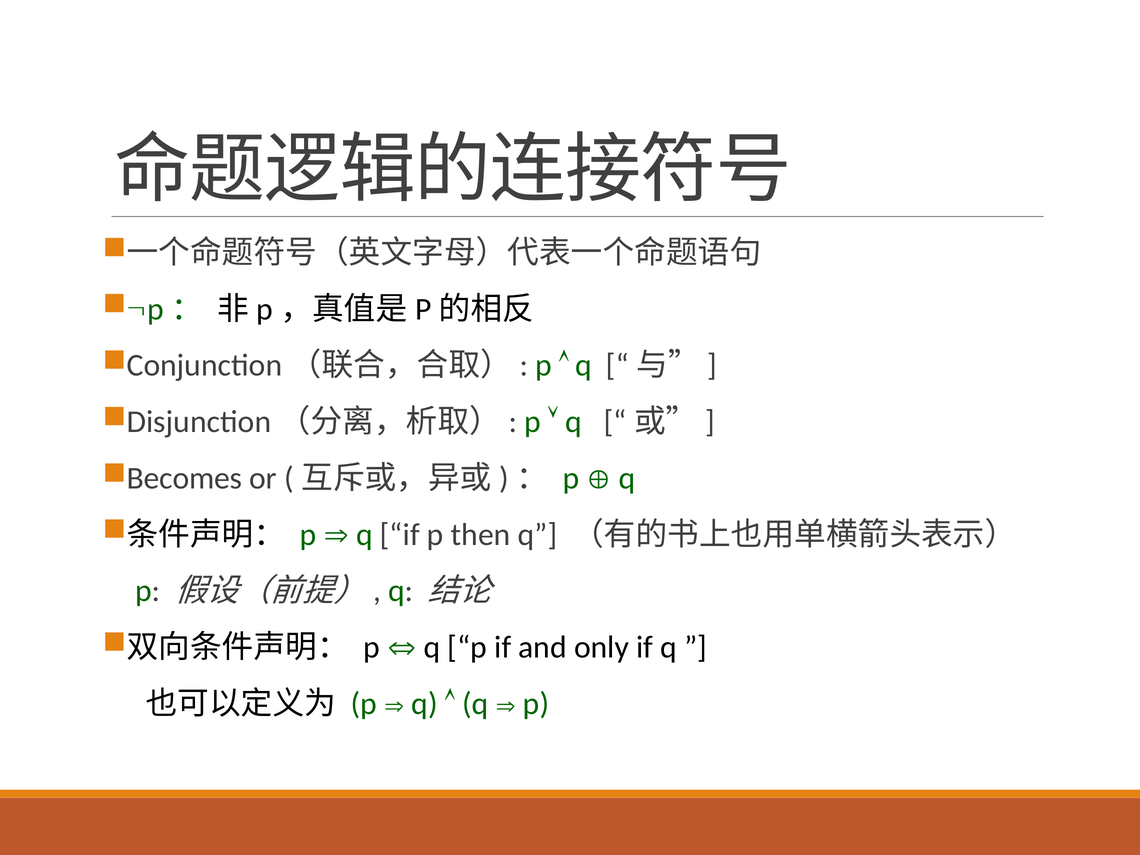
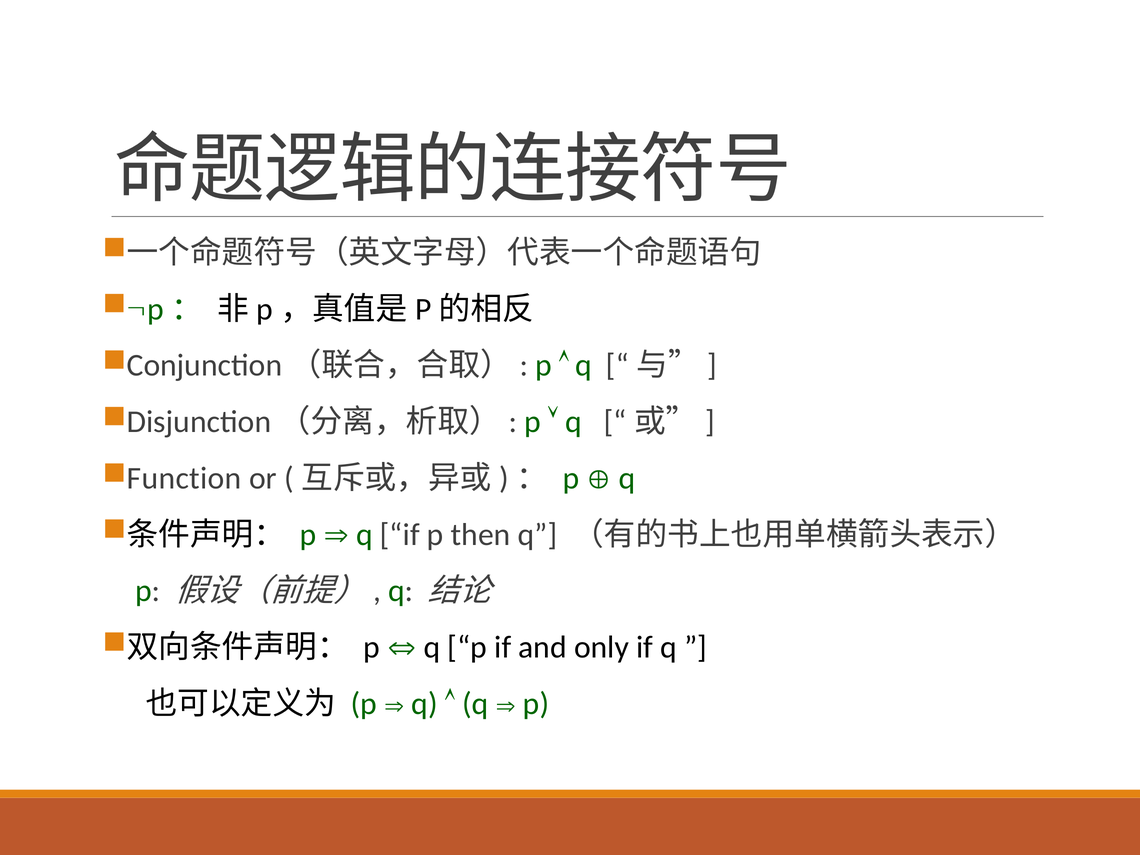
Becomes: Becomes -> Function (184, 478)
